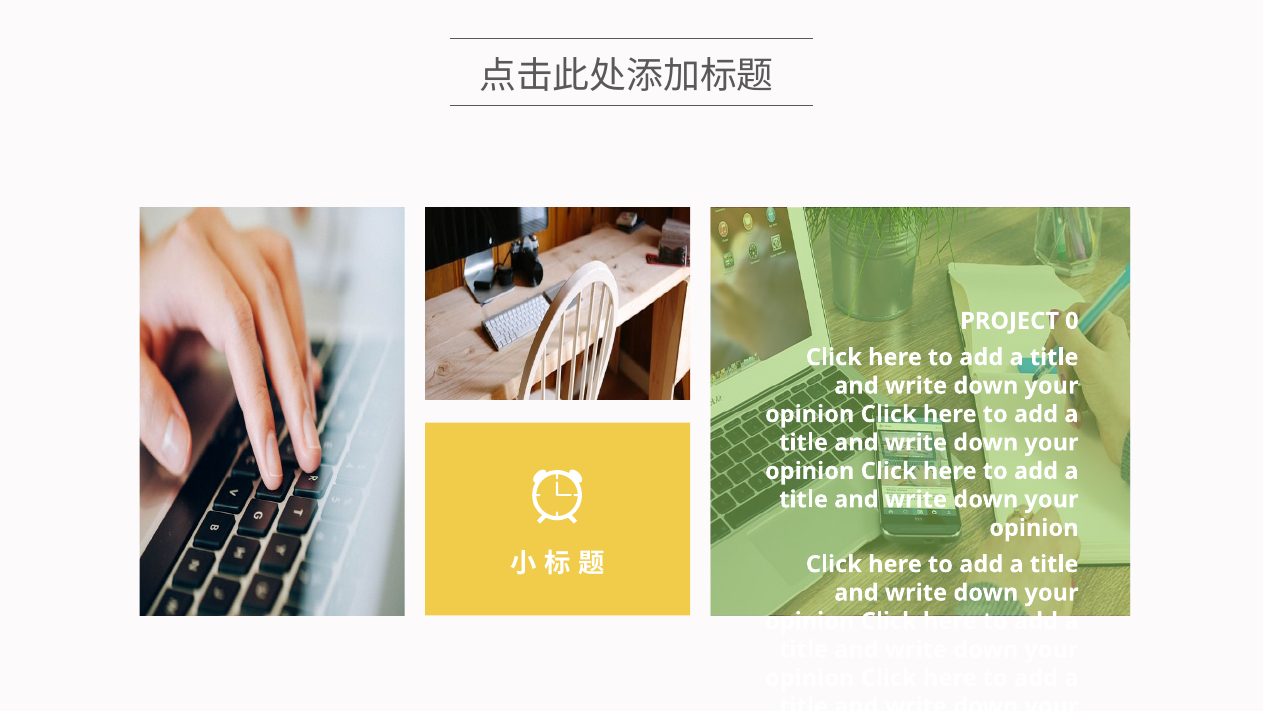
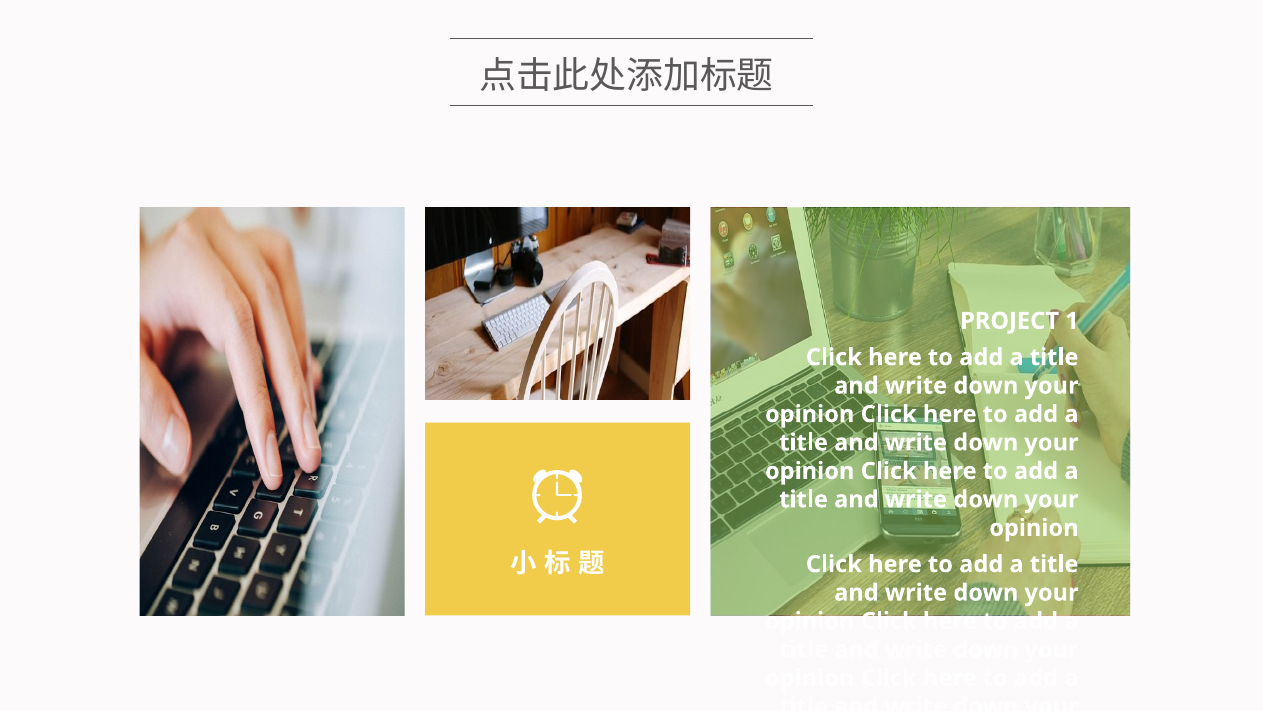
0: 0 -> 1 (1072, 321)
